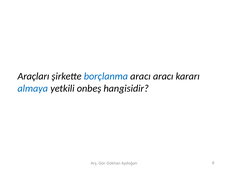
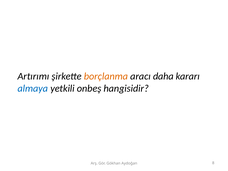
Araçları: Araçları -> Artırımı (33, 76)
borçlanma colour: blue -> orange (106, 76)
aracı aracı: aracı -> daha (163, 76)
